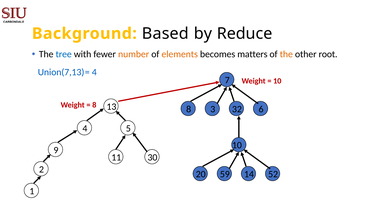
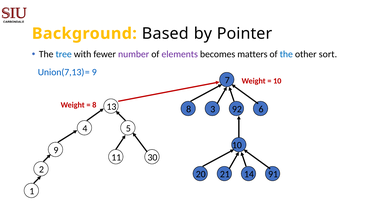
Reduce: Reduce -> Pointer (245, 34)
number colour: orange -> purple (134, 54)
elements colour: orange -> purple (180, 54)
the colour: orange -> blue (286, 54)
root: root -> sort (328, 54)
4: 4 -> 9 (94, 72)
32: 32 -> 92 (237, 109)
59: 59 -> 21 (225, 174)
52: 52 -> 91 (273, 174)
